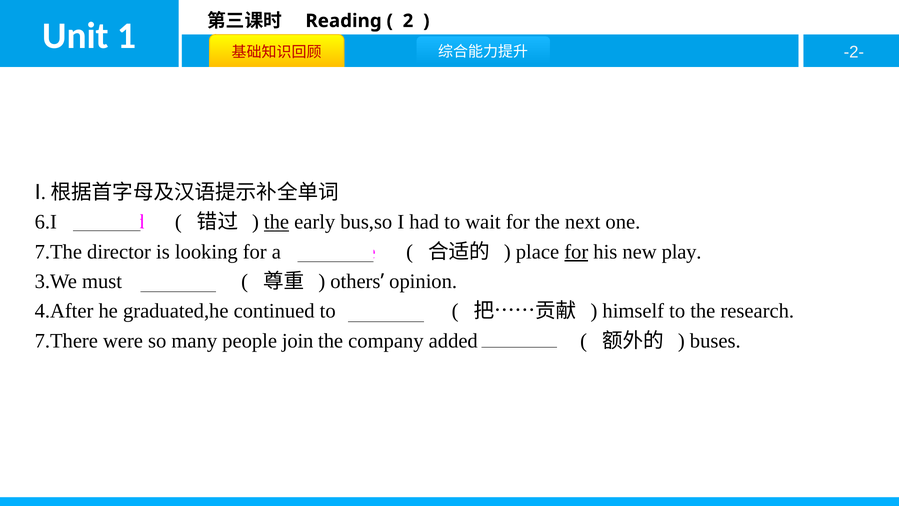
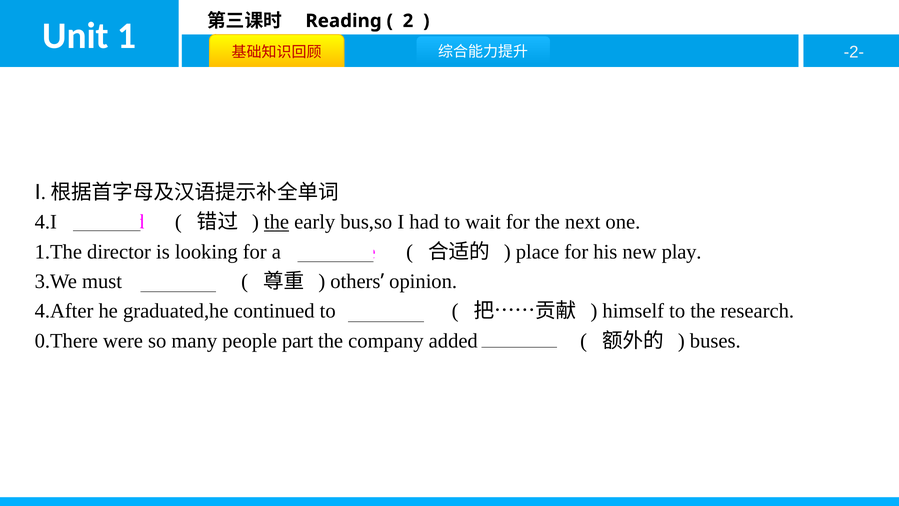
6.I: 6.I -> 4.I (46, 222)
7.The: 7.The -> 1.The (58, 252)
for underline: present -> none (576, 252)
7.There: 7.There -> 0.There (66, 341)
join: join -> part (298, 341)
